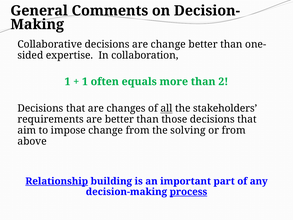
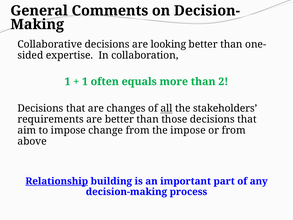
are change: change -> looking (168, 44)
the solving: solving -> impose (188, 130)
process underline: present -> none (188, 192)
